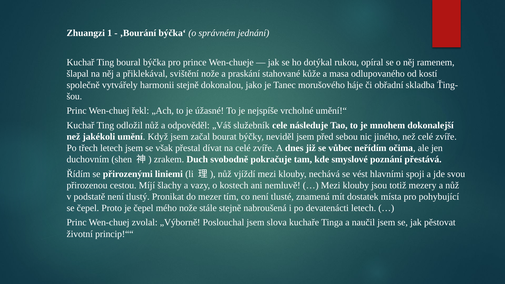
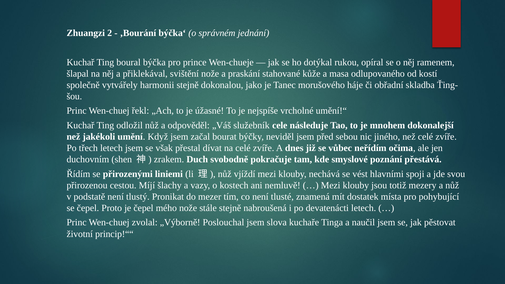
1: 1 -> 2 (110, 33)
